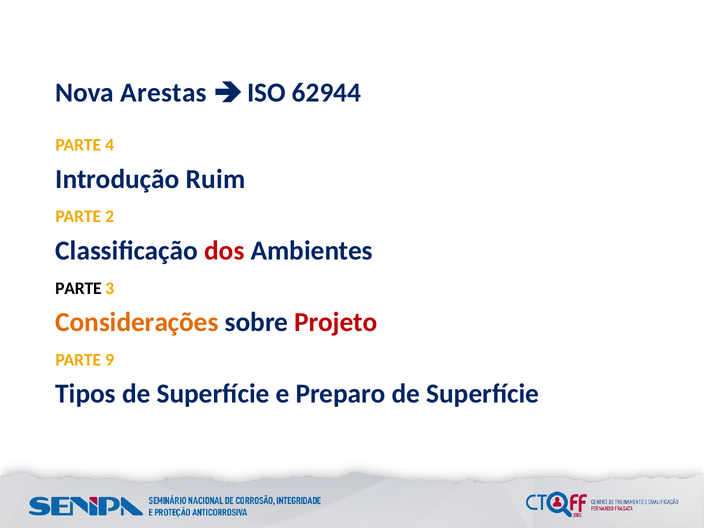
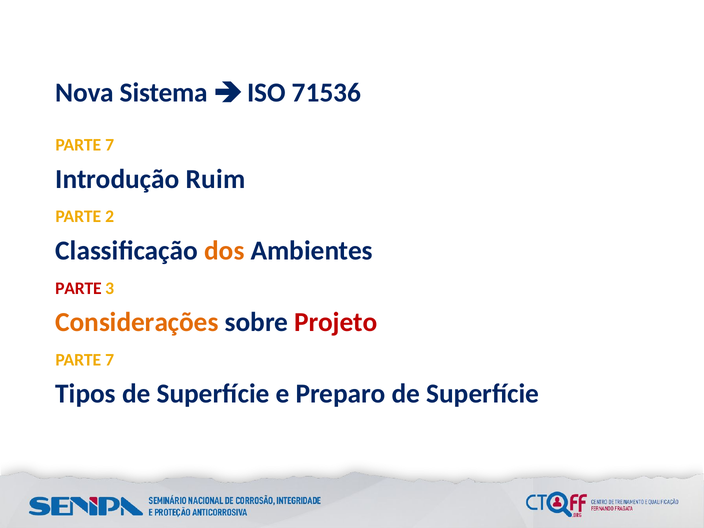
Arestas: Arestas -> Sistema (164, 93)
62944: 62944 -> 71536 (327, 93)
4: 4 -> 7 (110, 145)
dos colour: red -> orange (224, 251)
PARTE colour: black -> red (78, 288)
9: 9 -> 7 (110, 360)
